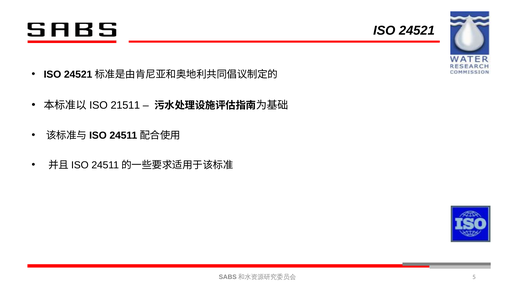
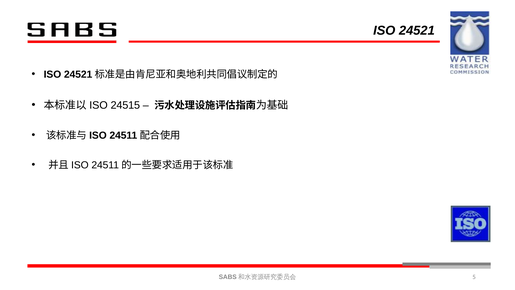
21511: 21511 -> 24515 (125, 105)
